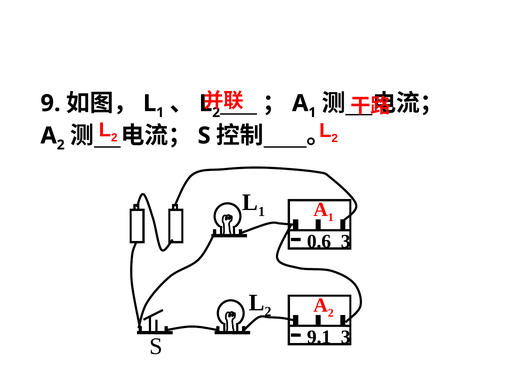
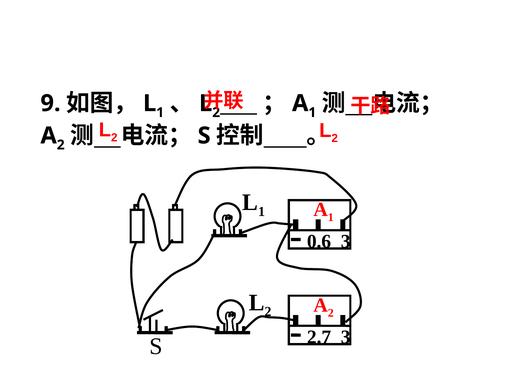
9.1: 9.1 -> 2.7 (319, 337)
